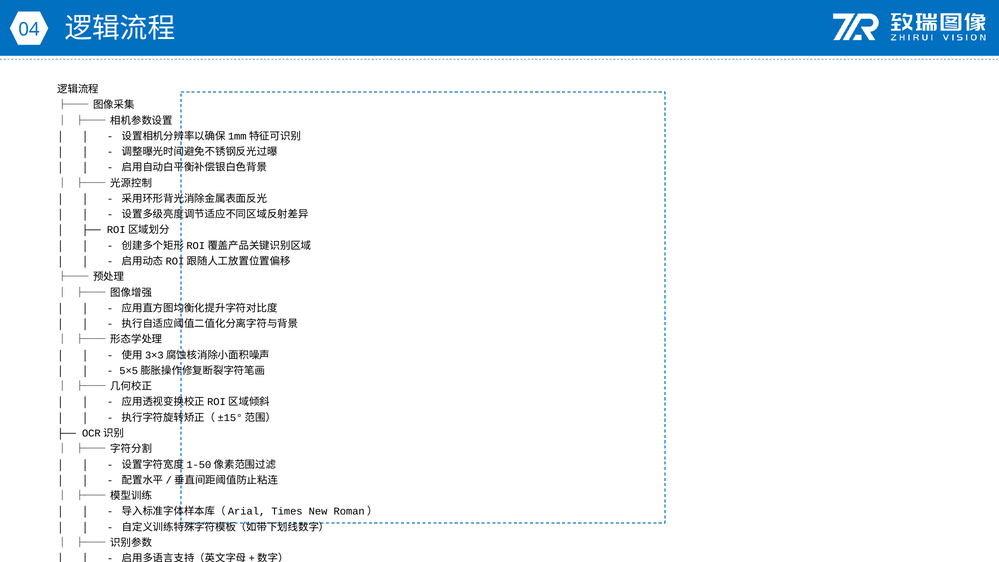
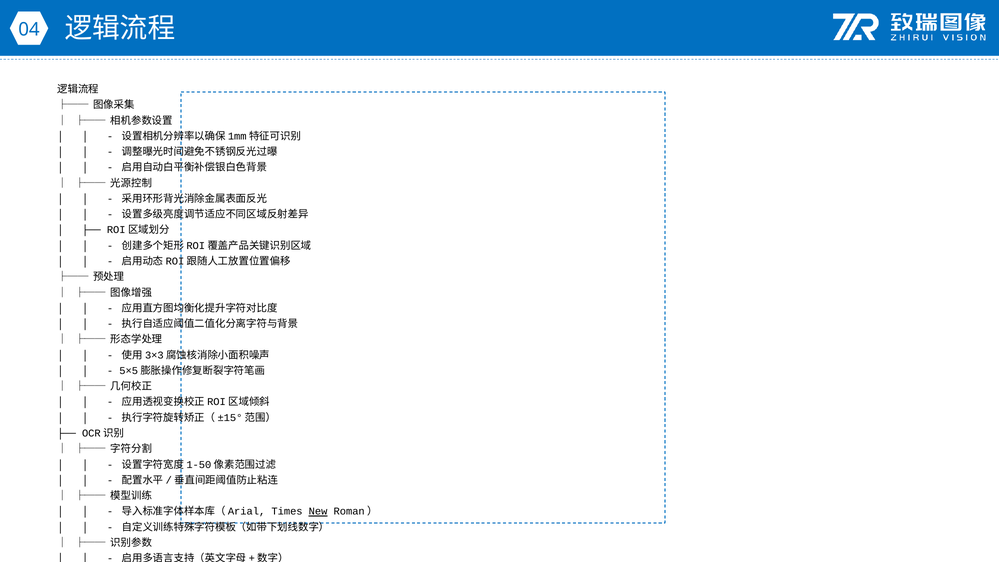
New underline: none -> present (318, 511)
